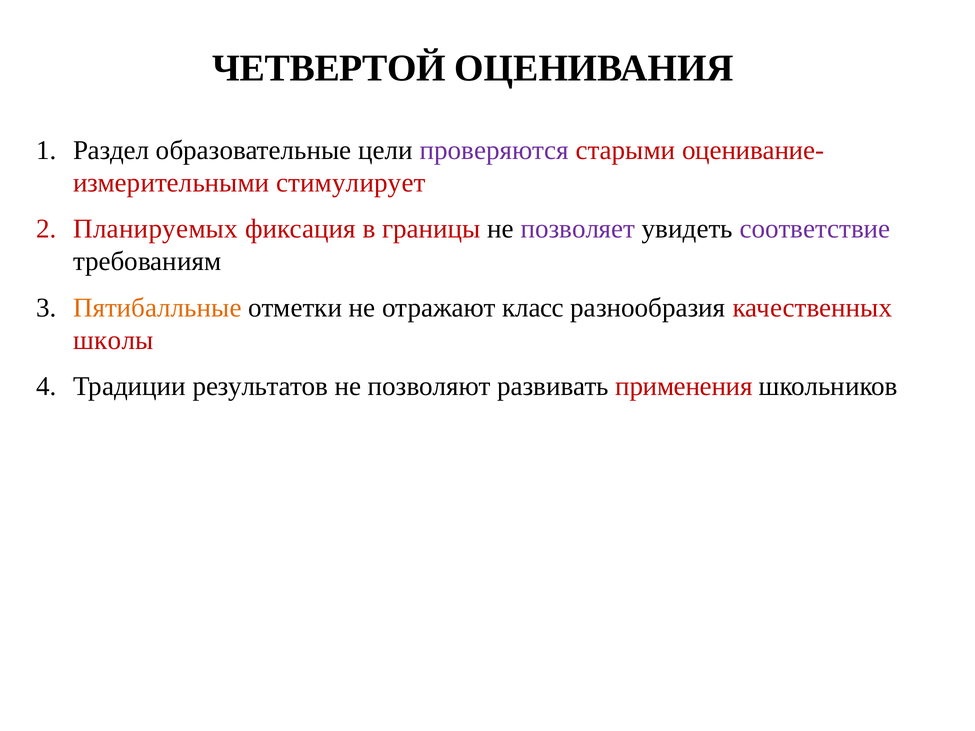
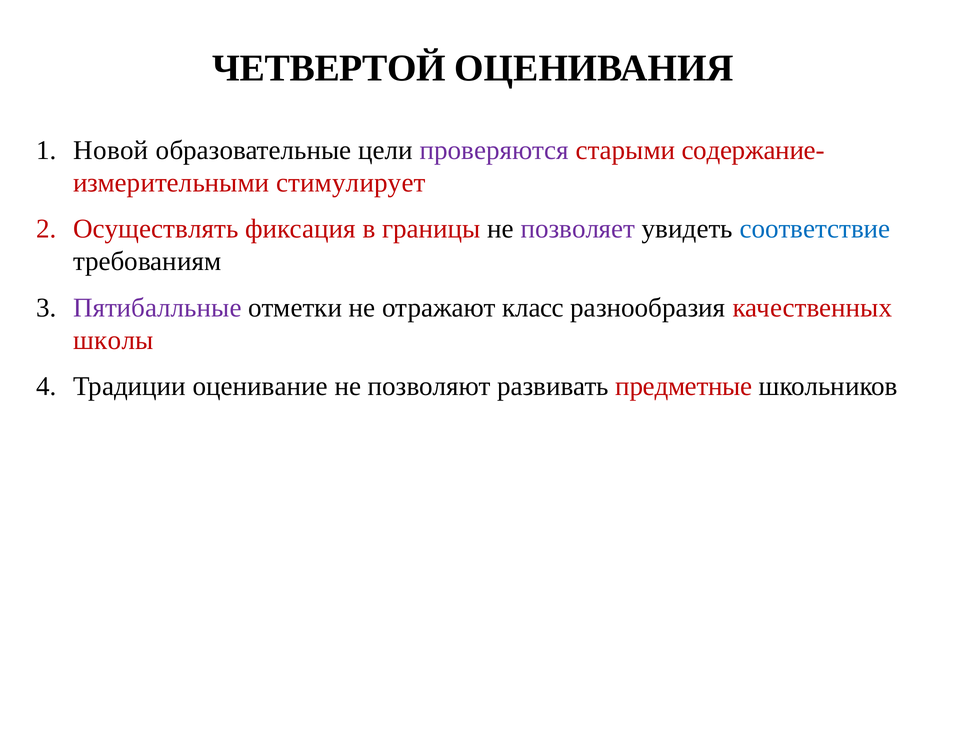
Раздел: Раздел -> Новой (111, 151)
оценивание-: оценивание- -> содержание- (753, 151)
Планируемых: Планируемых -> Осуществлять (156, 229)
соответствие colour: purple -> blue (815, 229)
Пятибалльные colour: orange -> purple (157, 308)
результатов: результатов -> оценивание (260, 386)
применения: применения -> предметные (684, 386)
